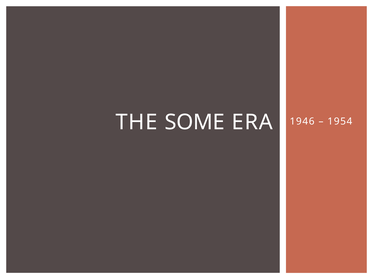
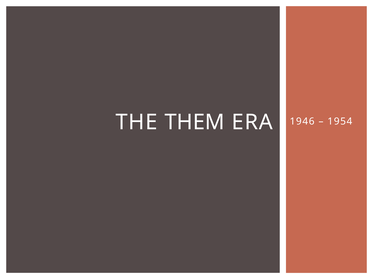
SOME: SOME -> THEM (195, 123)
